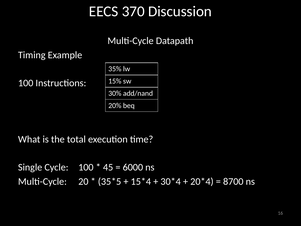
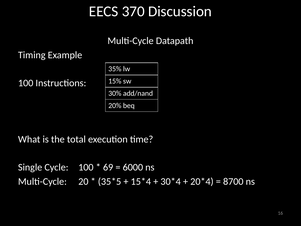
45: 45 -> 69 (108, 167)
